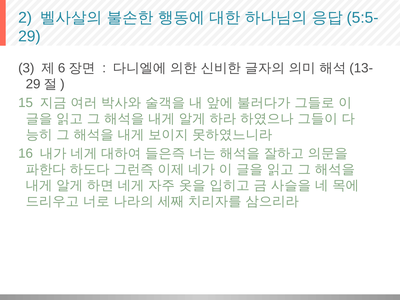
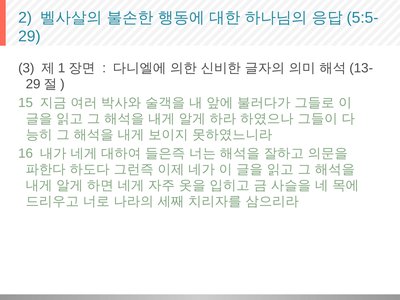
6: 6 -> 1 (62, 68)
